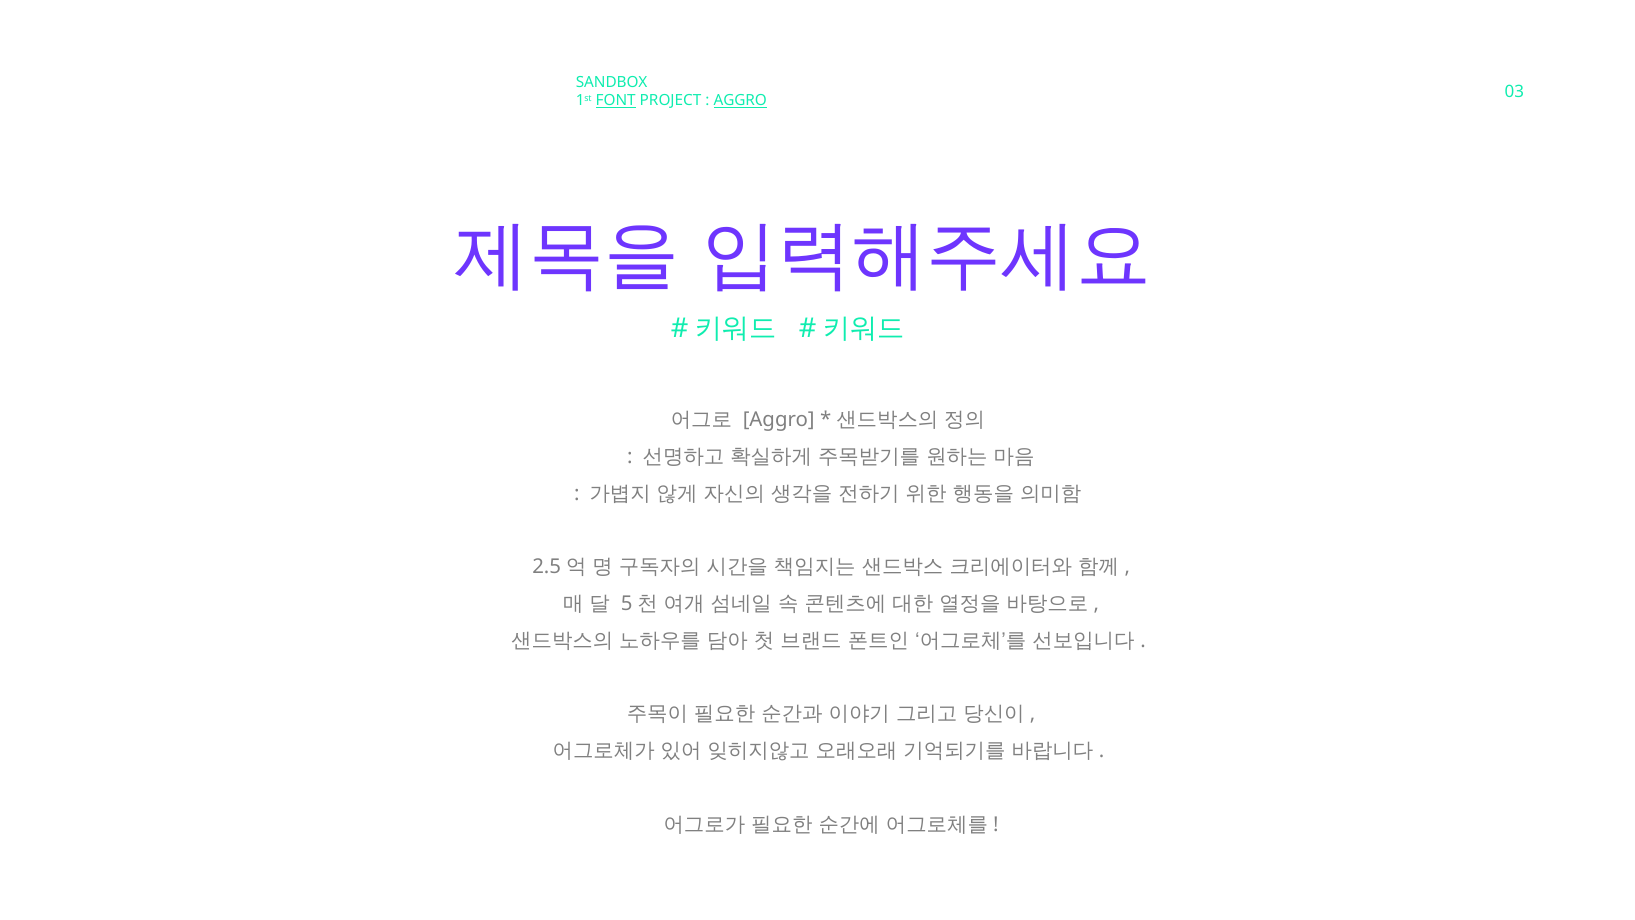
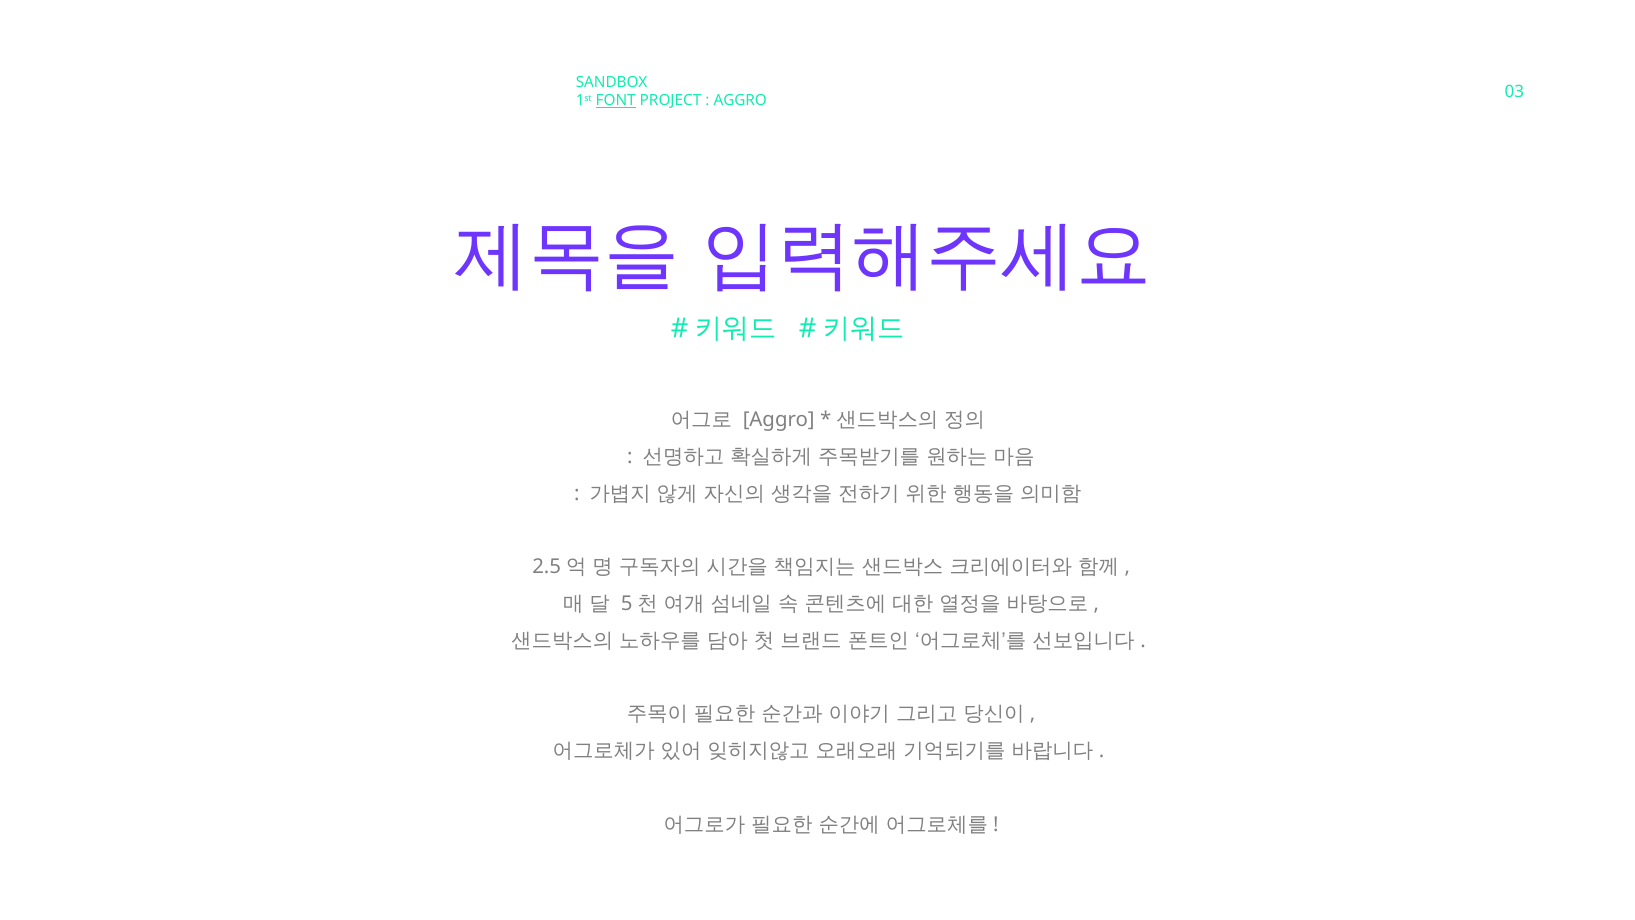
AGGRO underline: present -> none (740, 101)
